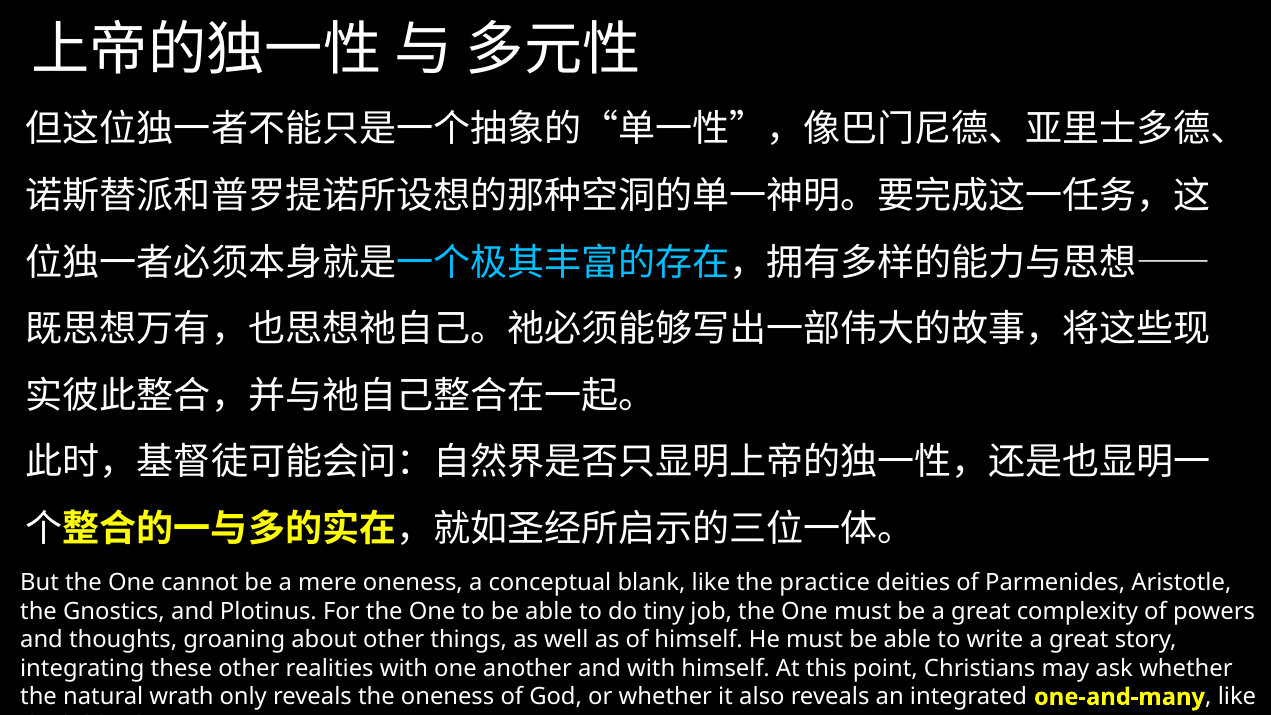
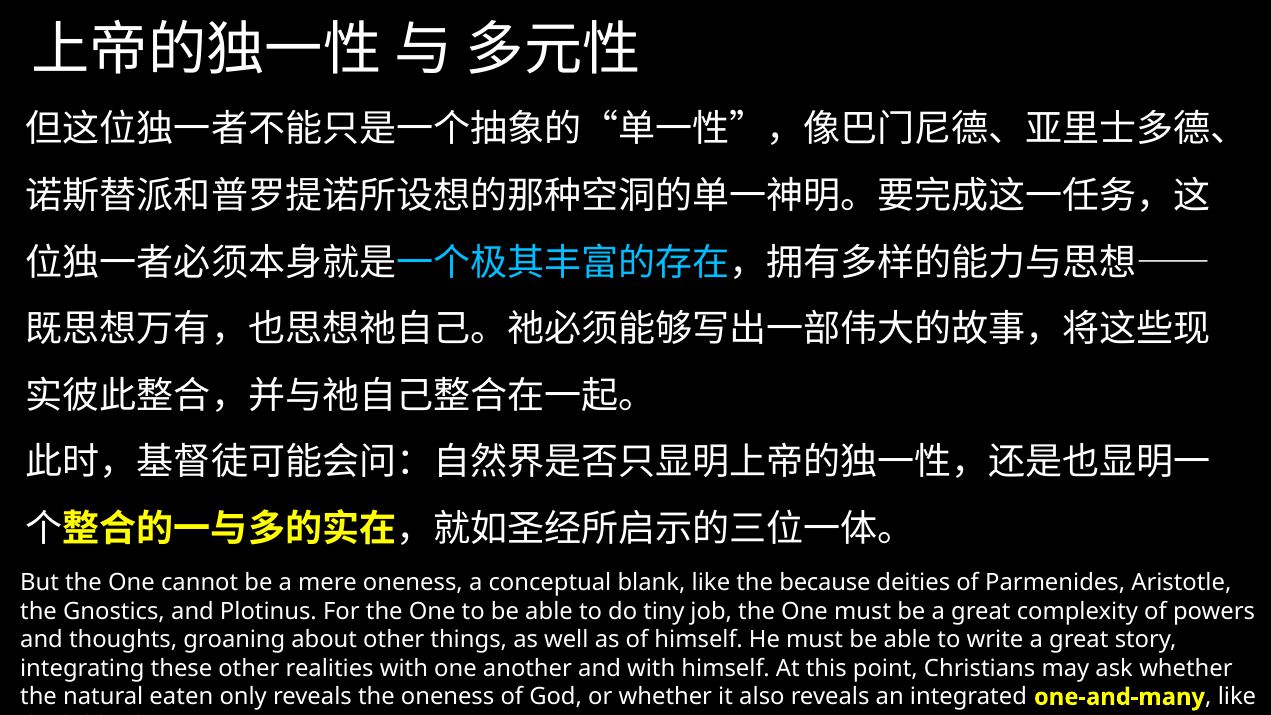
practice: practice -> because (825, 583)
wrath: wrath -> eaten (181, 697)
